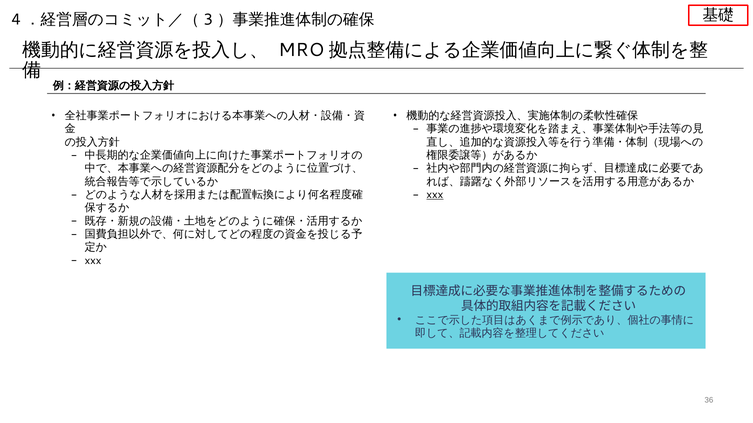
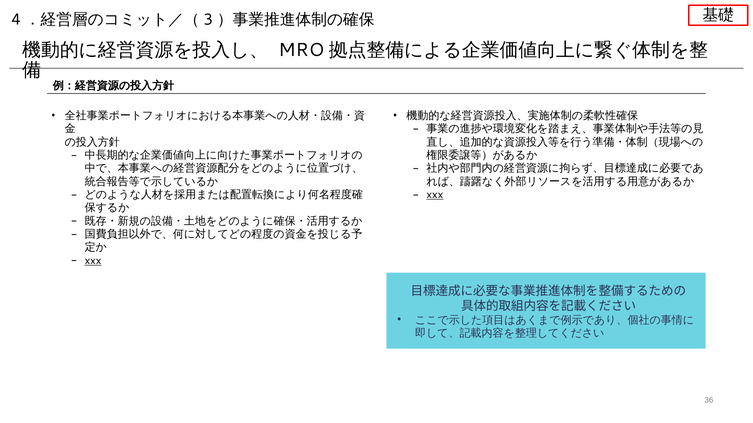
xxx underline: none -> present (93, 261)
